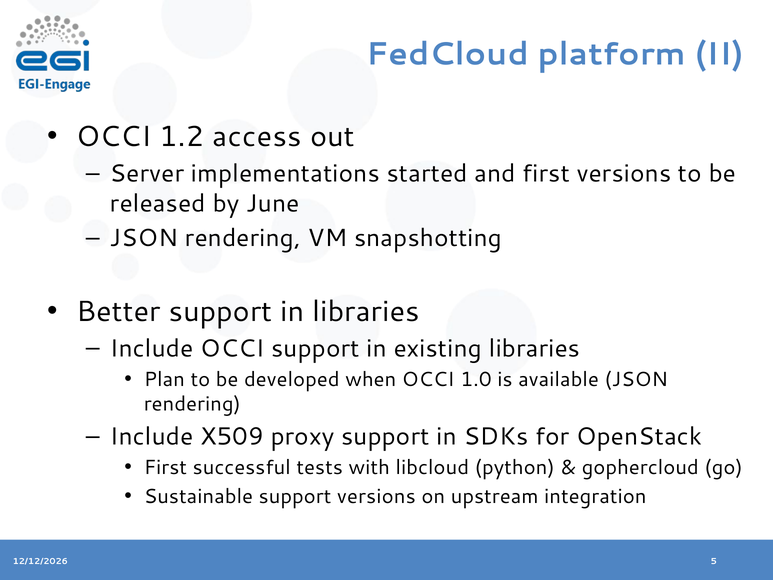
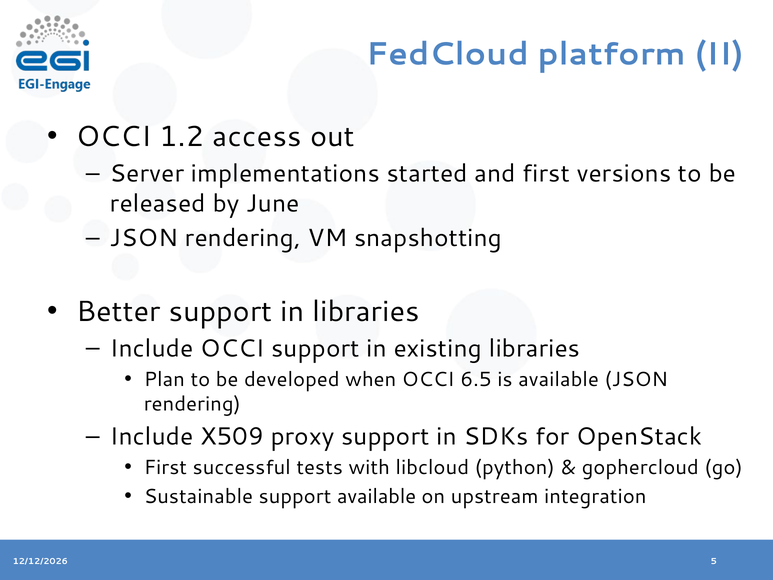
1.0: 1.0 -> 6.5 (476, 379)
support versions: versions -> available (377, 496)
